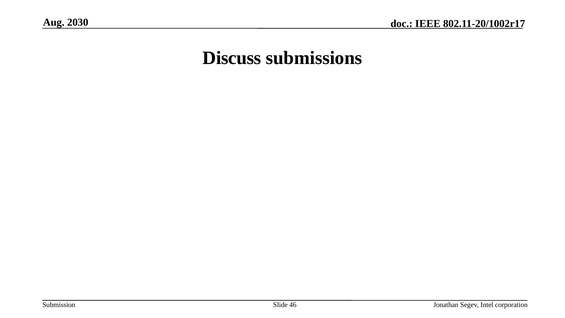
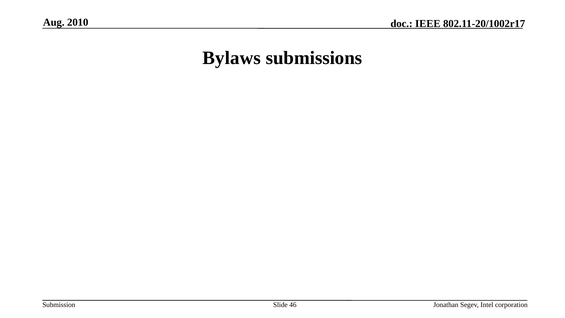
2030: 2030 -> 2010 (78, 22)
Discuss: Discuss -> Bylaws (232, 58)
